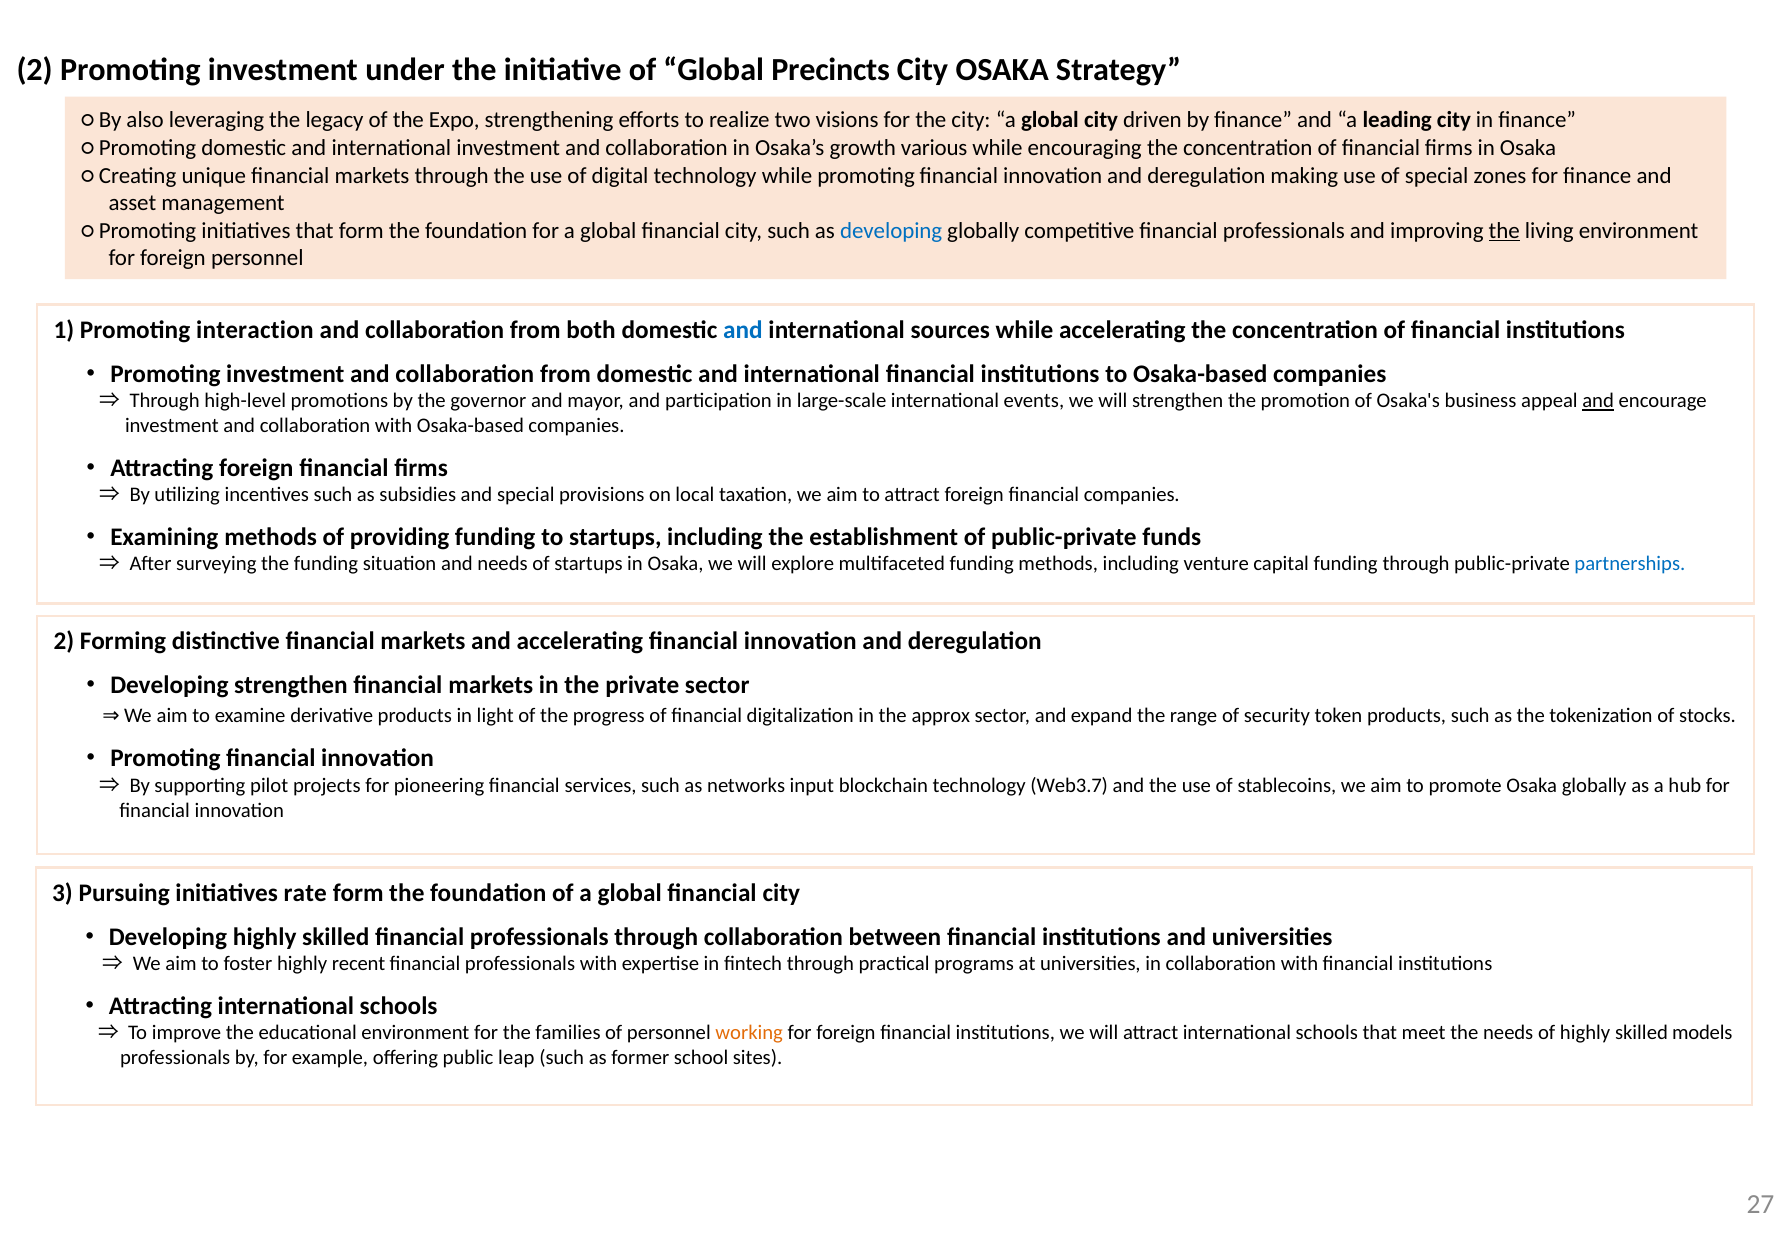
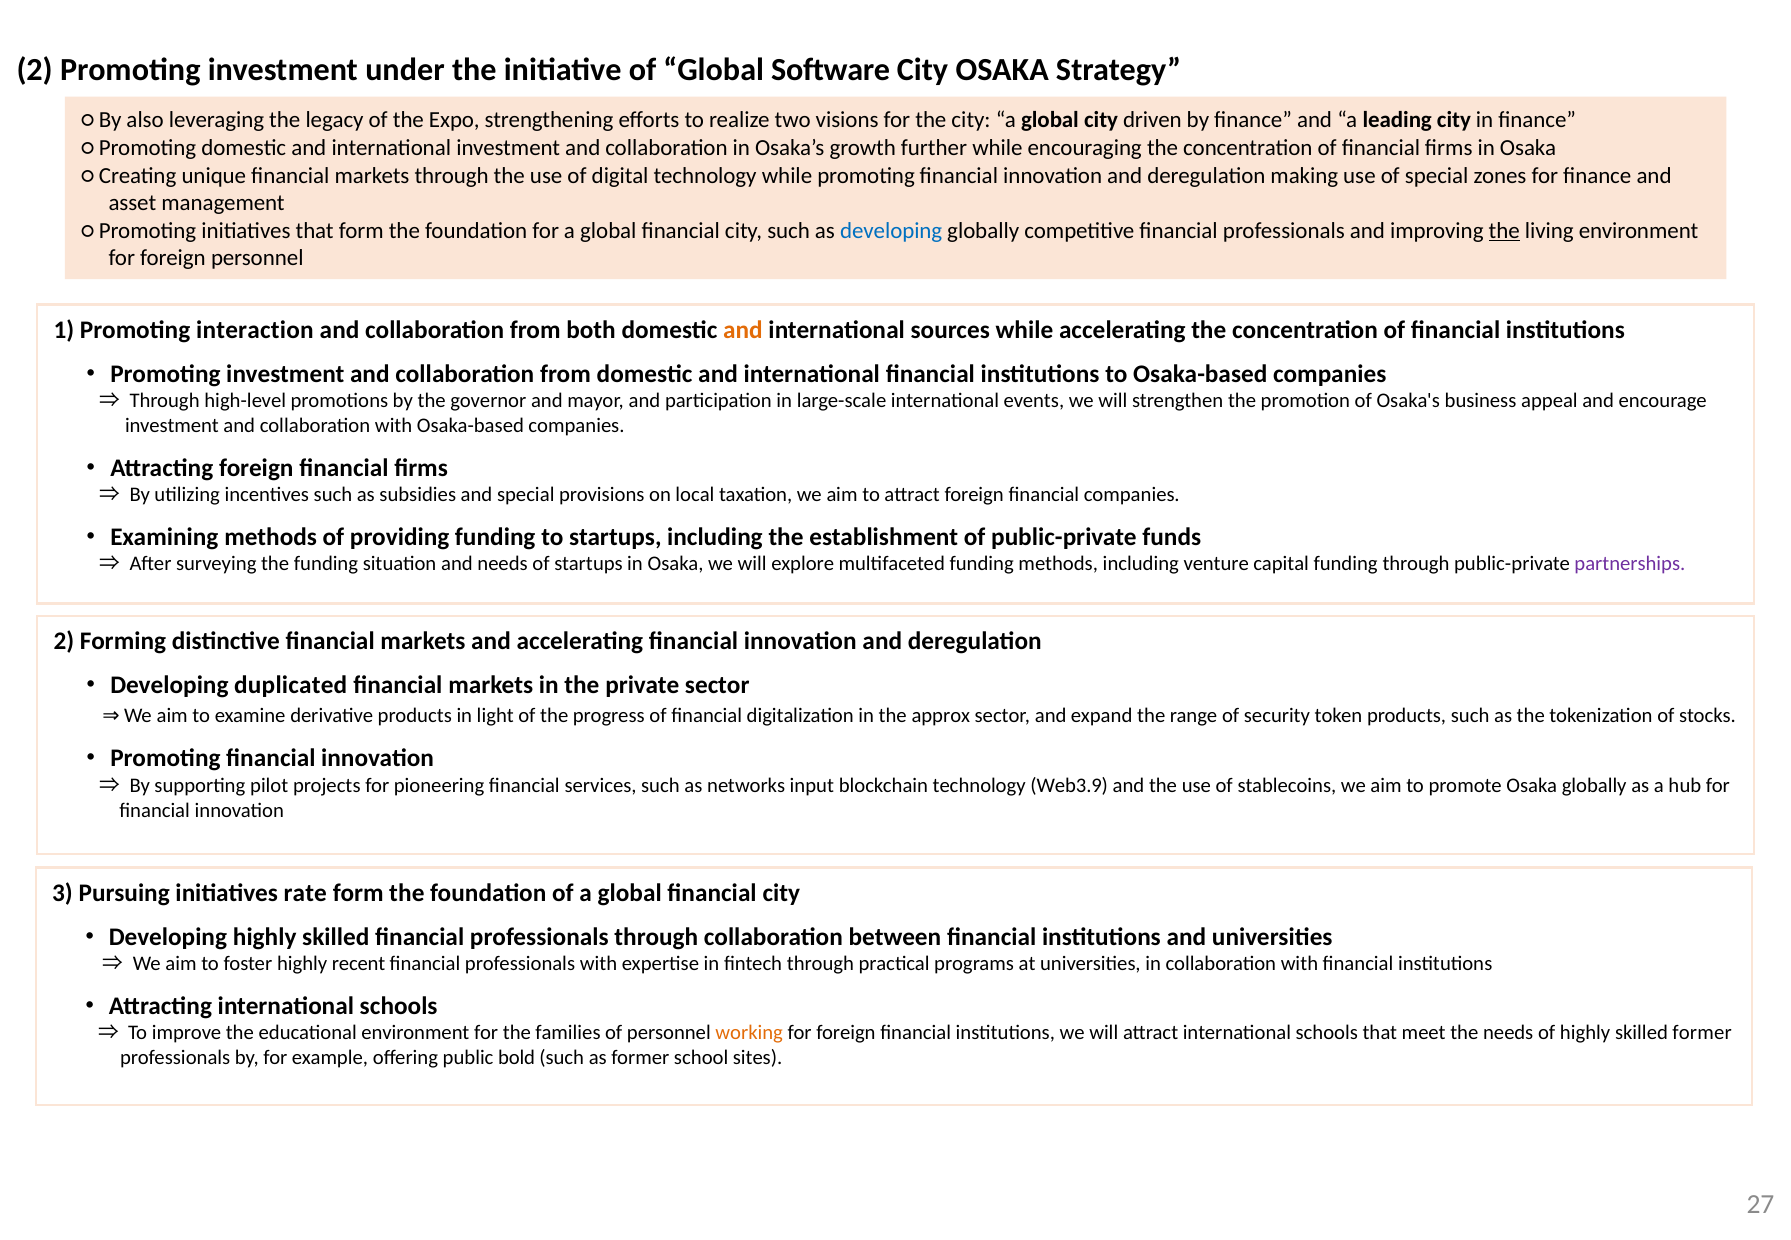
Precincts: Precincts -> Software (831, 70)
various: various -> further (934, 148)
and colour: blue -> orange (743, 330)
and underline: present -> none (1598, 401)
partnerships colour: blue -> purple (1630, 564)
strengthen: strengthen -> duplicated (291, 685)
Web3.7: Web3.7 -> Web3.9 (1069, 786)
skilled models: models -> former (1702, 1033)
leap: leap -> bold (517, 1058)
